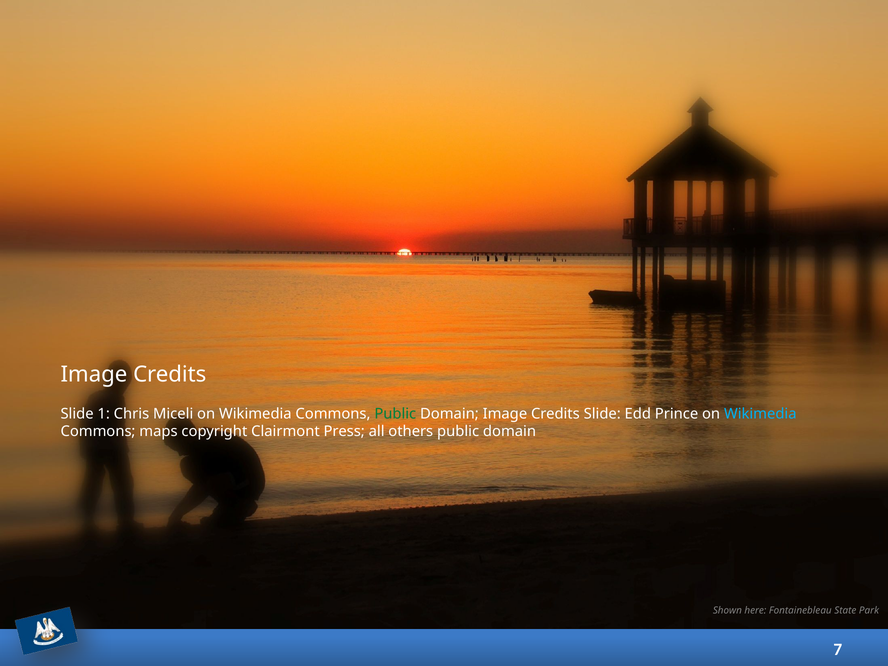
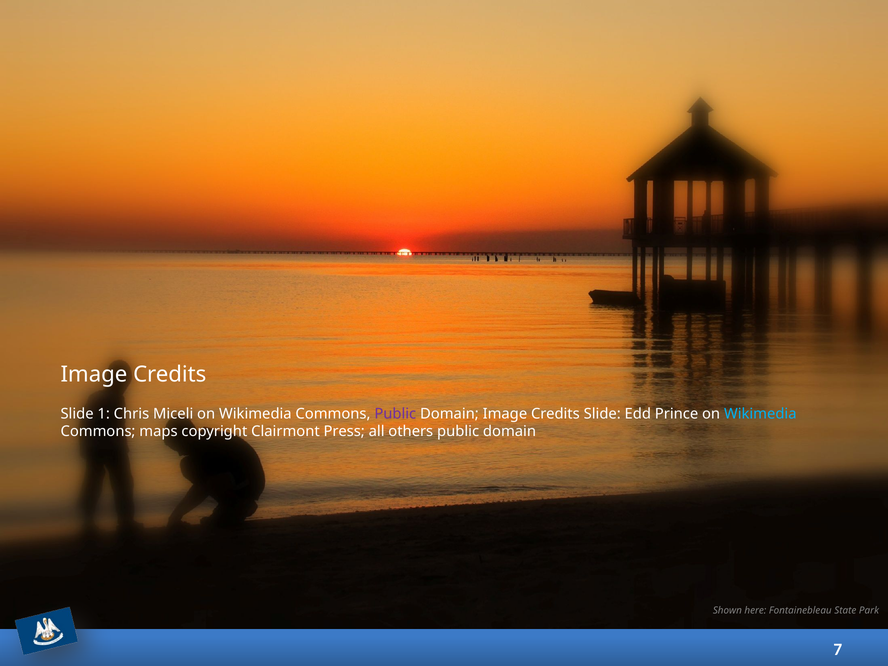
Public colour: green -> purple (395, 414)
